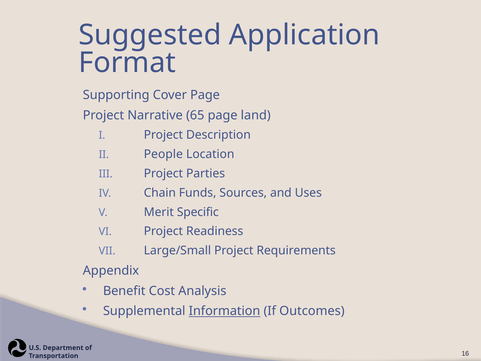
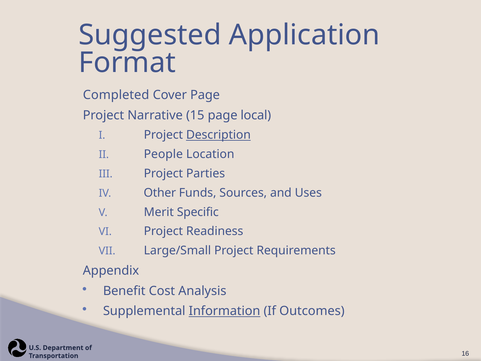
Supporting: Supporting -> Completed (116, 95)
65: 65 -> 15 (195, 115)
land: land -> local (256, 115)
Description underline: none -> present (218, 135)
Chain: Chain -> Other (160, 193)
